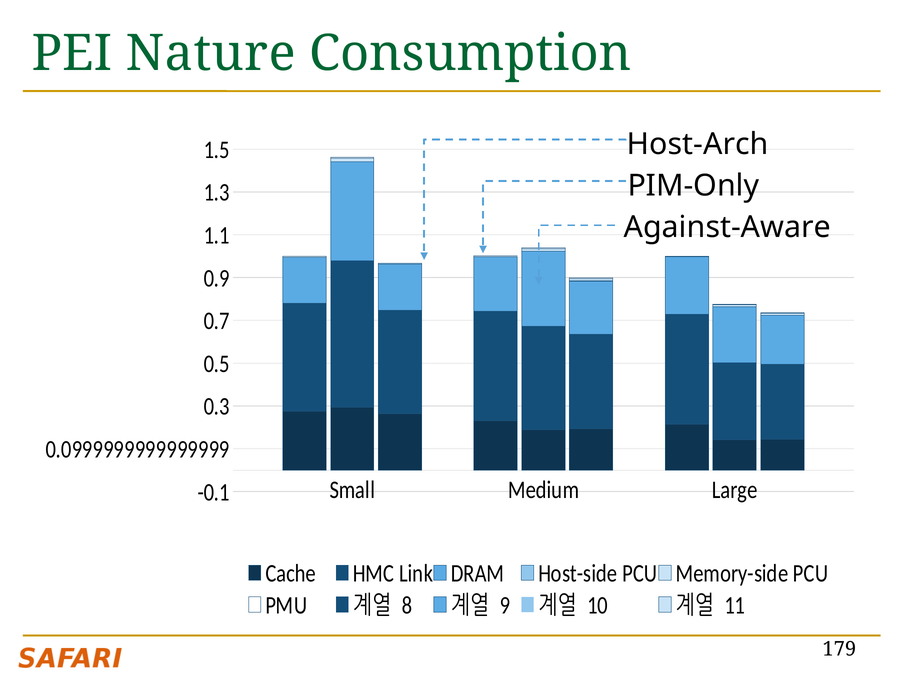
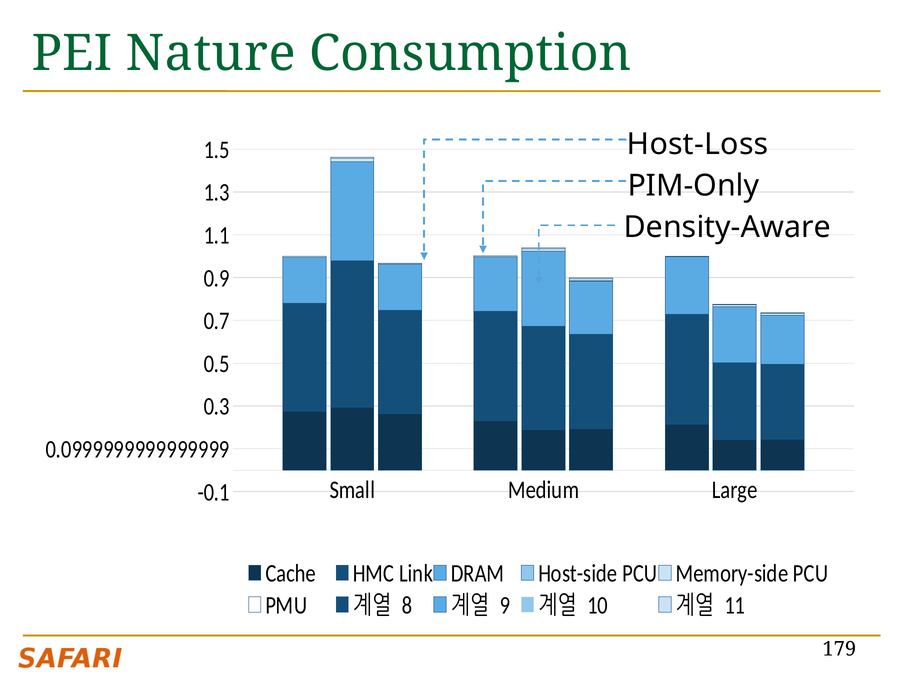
Host-Arch: Host-Arch -> Host-Loss (698, 144)
Against-Aware: Against-Aware -> Density-Aware (727, 227)
